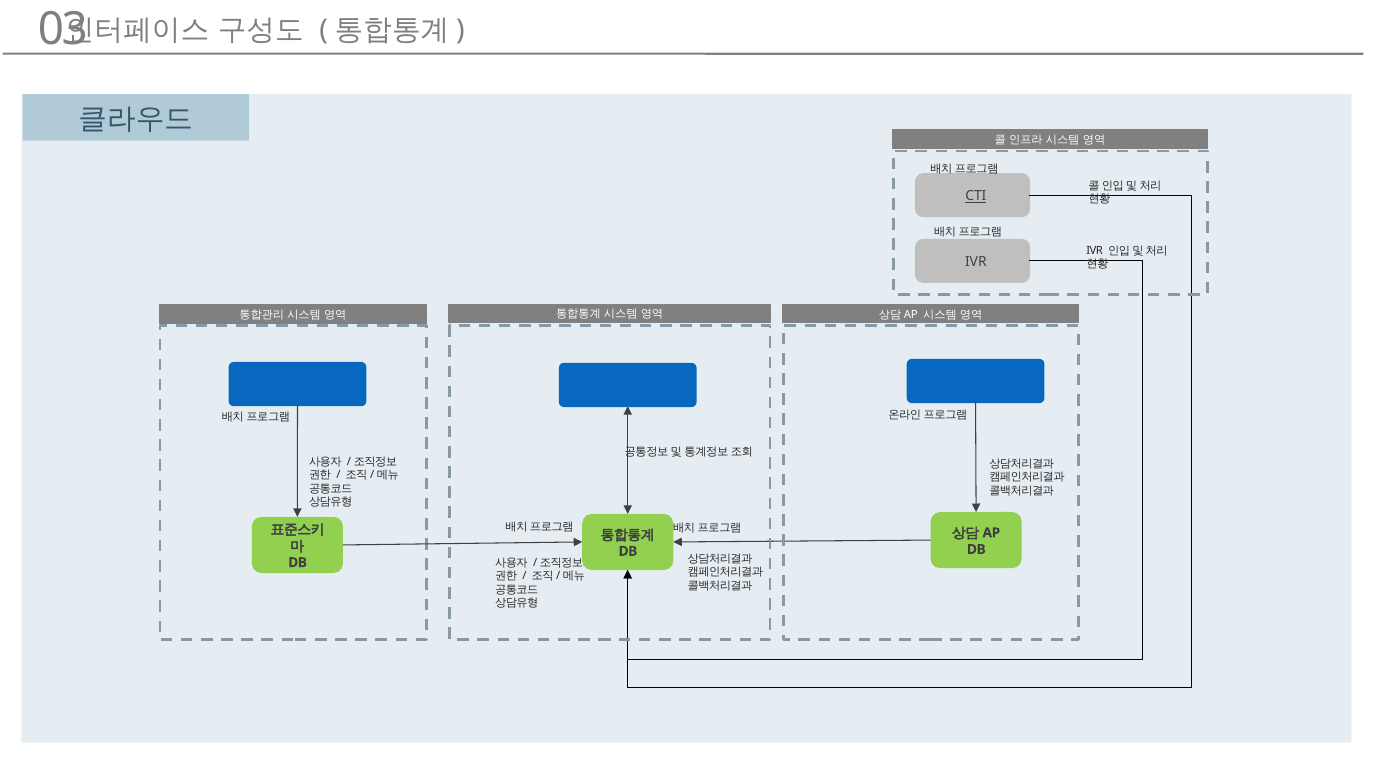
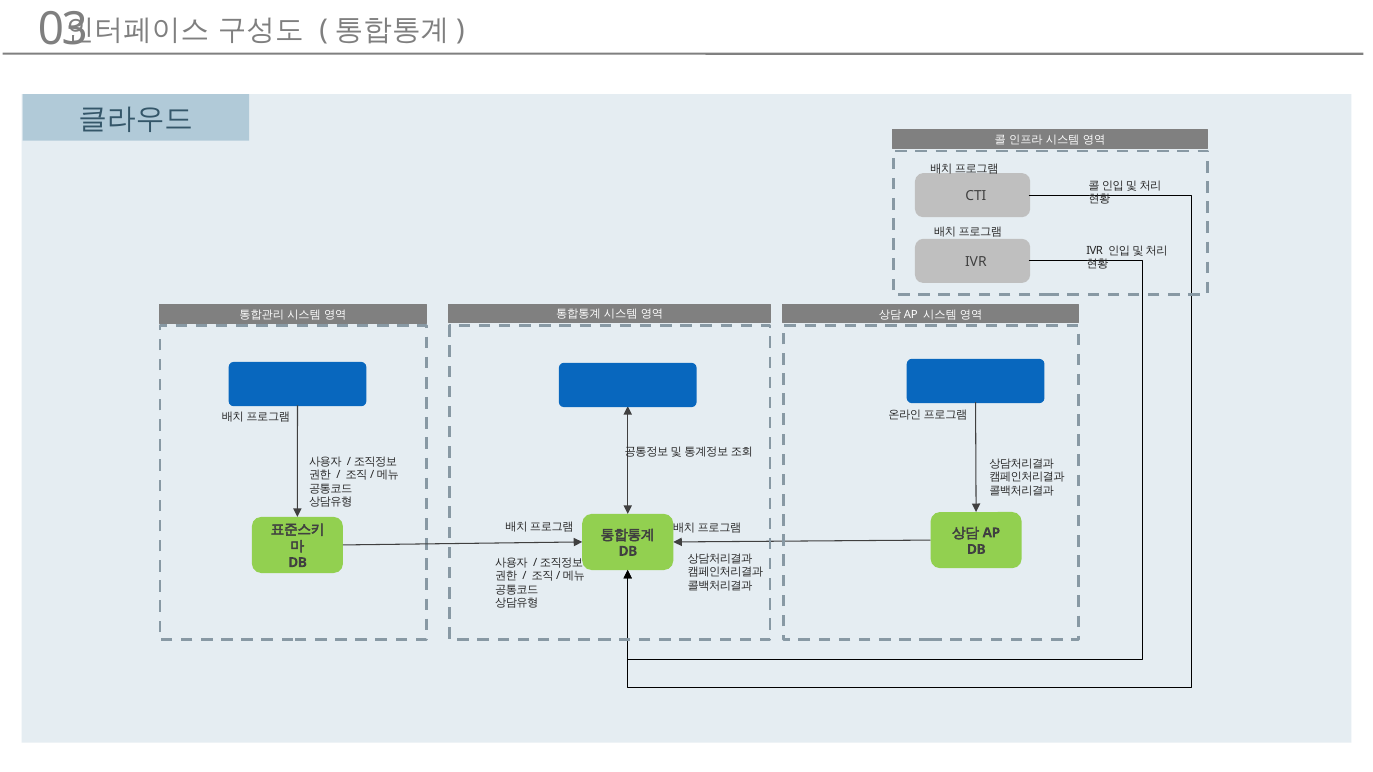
CTI underline: present -> none (976, 196)
